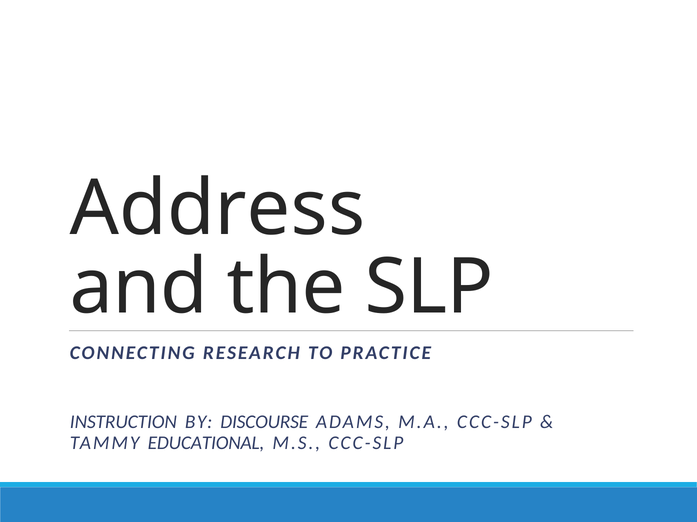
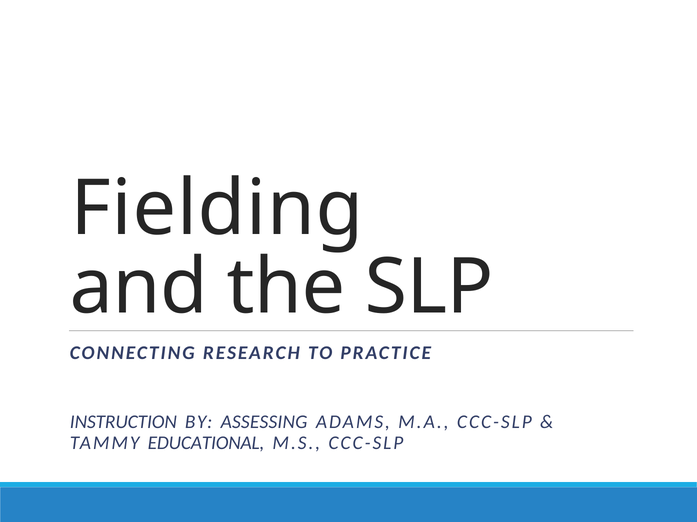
Address: Address -> Fielding (217, 209)
DISCOURSE: DISCOURSE -> ASSESSING (264, 422)
